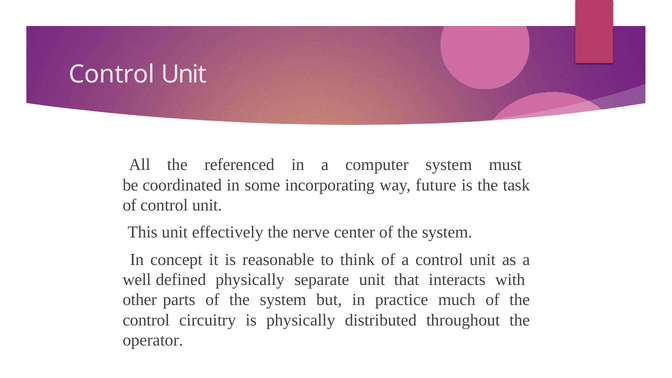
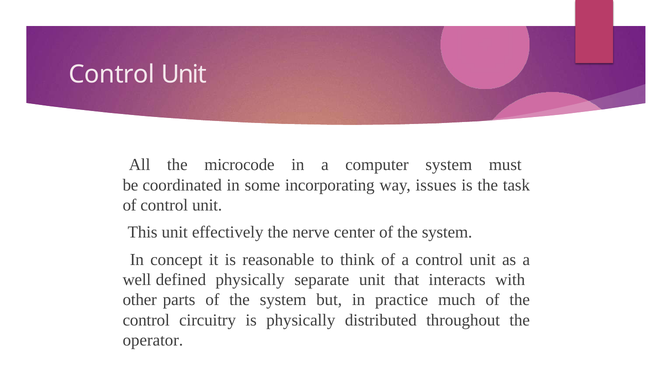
referenced: referenced -> microcode (240, 165)
future: future -> issues (436, 185)
